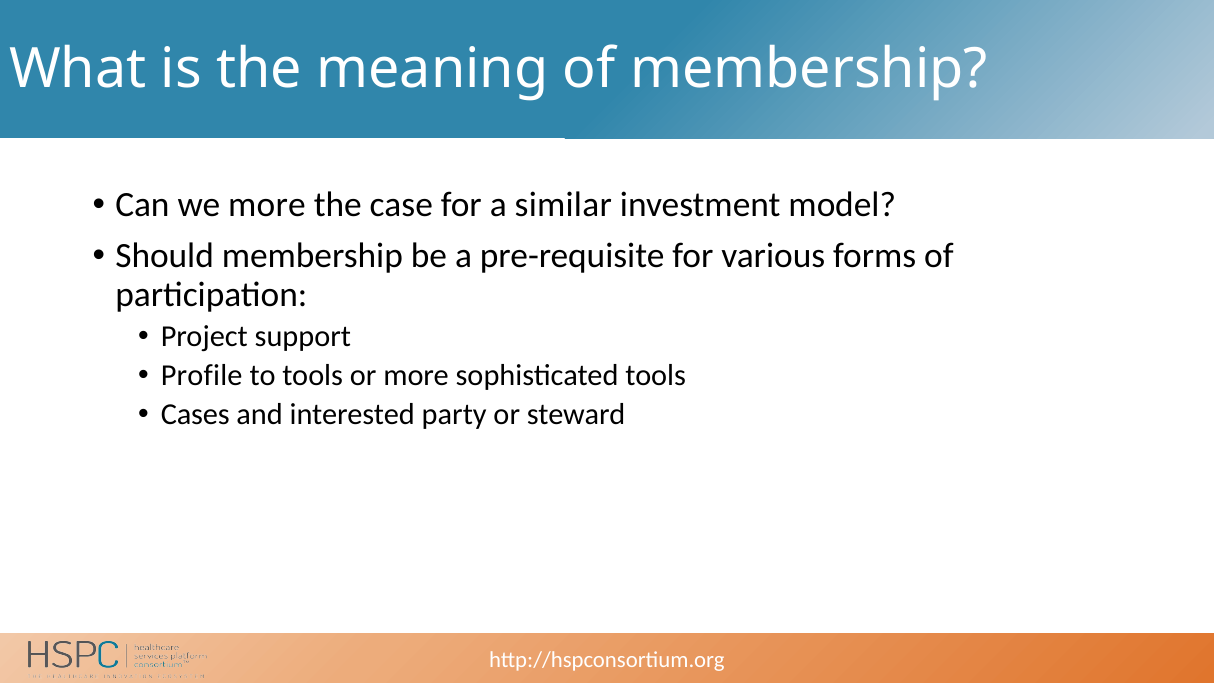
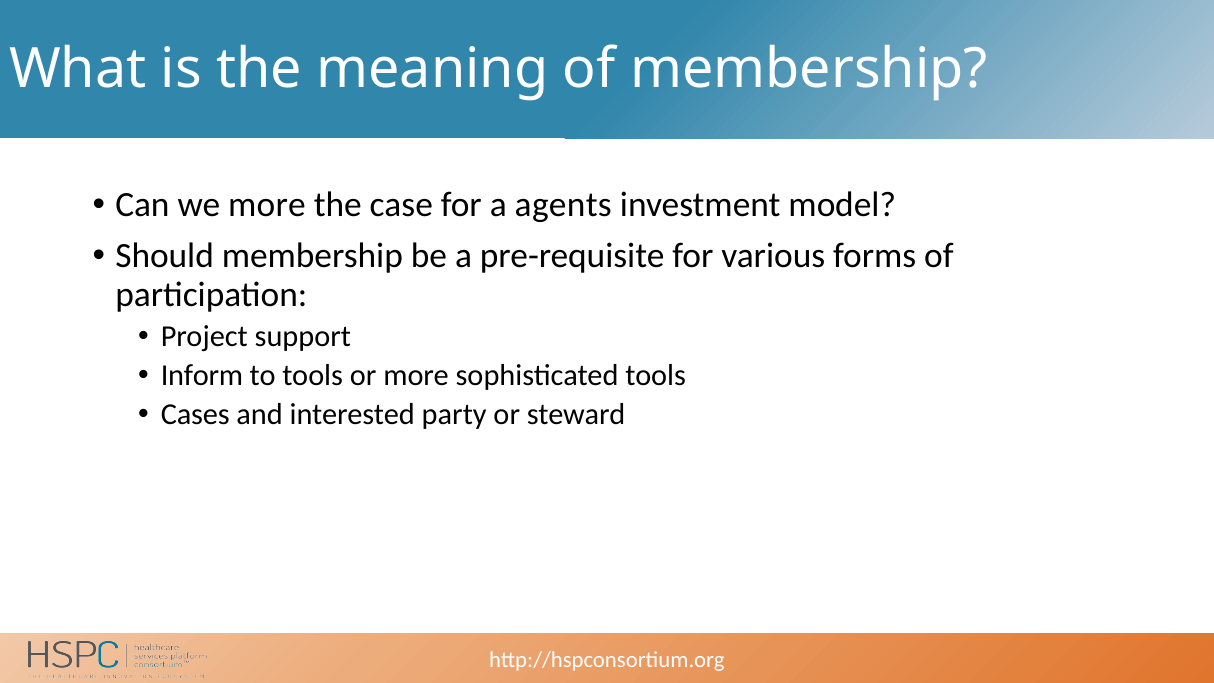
similar: similar -> agents (563, 205)
Profile: Profile -> Inform (202, 375)
